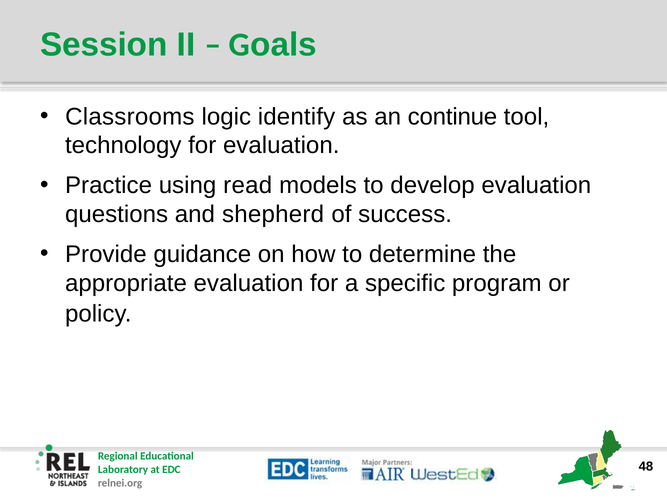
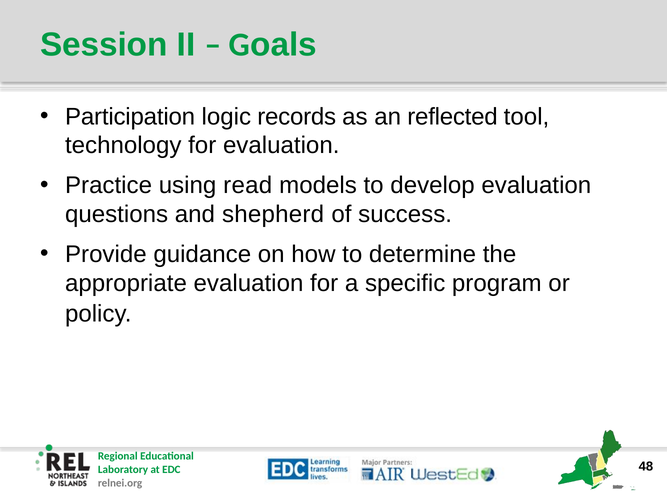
Classrooms: Classrooms -> Participation (130, 117)
identify: identify -> records (297, 117)
continue: continue -> reflected (453, 117)
